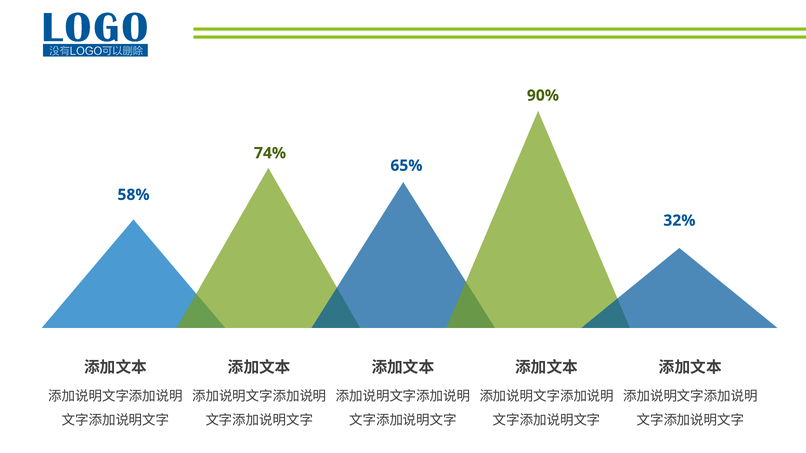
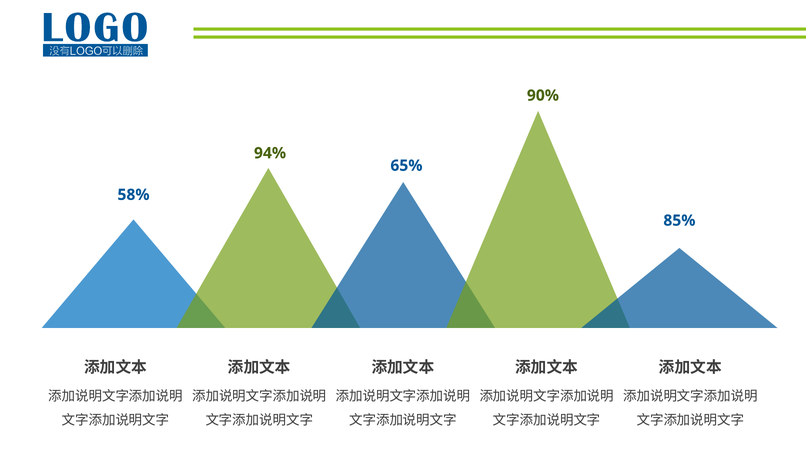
74%: 74% -> 94% (270, 153)
32%: 32% -> 85% (679, 221)
